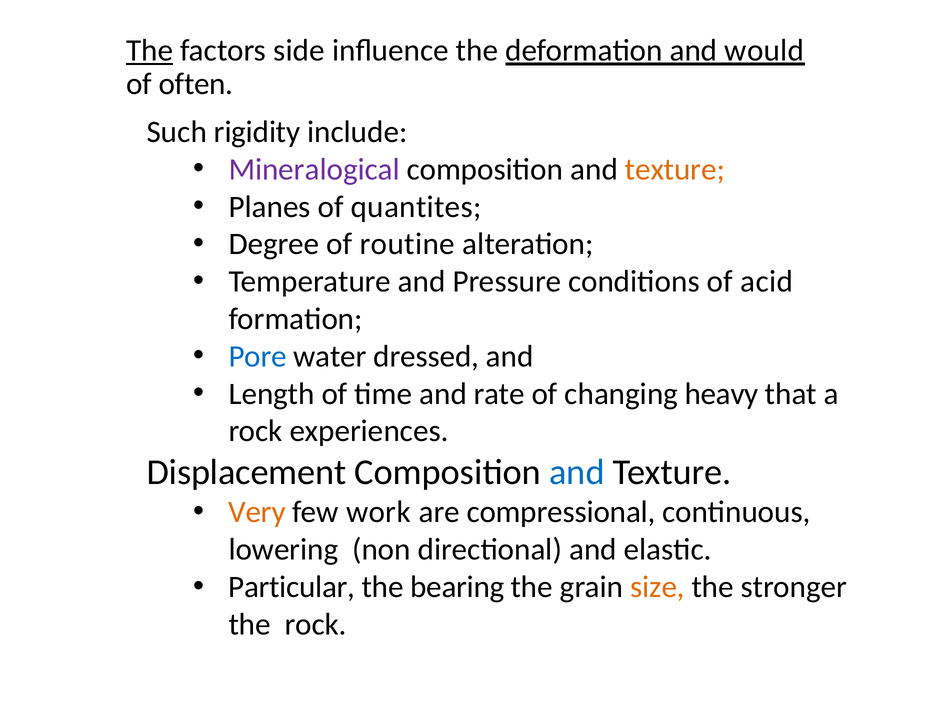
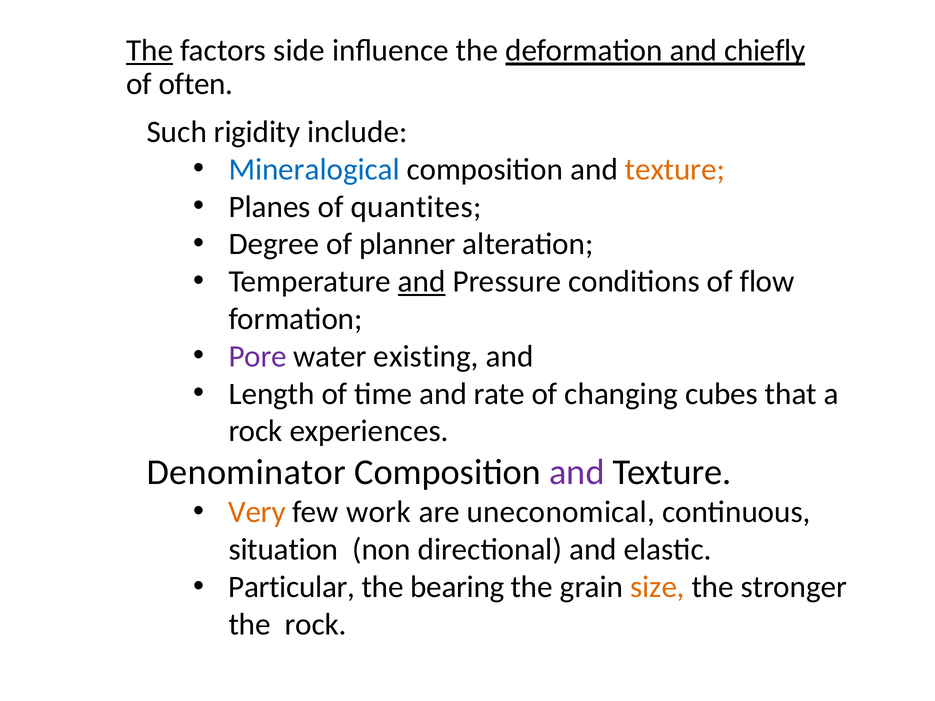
would: would -> chiefly (765, 50)
Mineralogical colour: purple -> blue (314, 169)
routine: routine -> planner (407, 244)
and underline: none -> present (422, 282)
acid: acid -> flow (767, 282)
Pore colour: blue -> purple (258, 356)
dressed: dressed -> existing (426, 356)
heavy: heavy -> cubes (722, 394)
Displacement: Displacement -> Denominator (246, 472)
and colour: blue -> purple (577, 472)
compressional: compressional -> uneconomical (561, 512)
lowering: lowering -> situation (283, 550)
